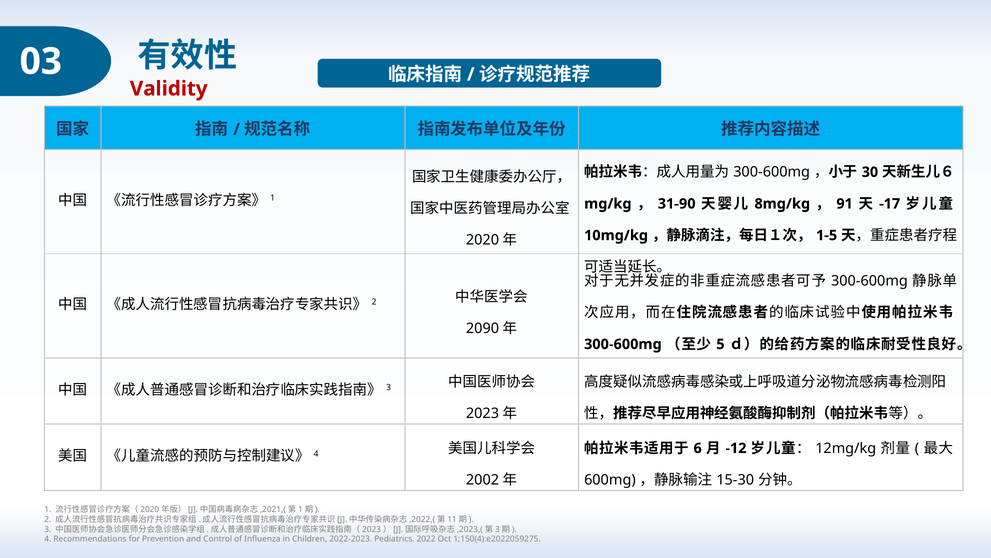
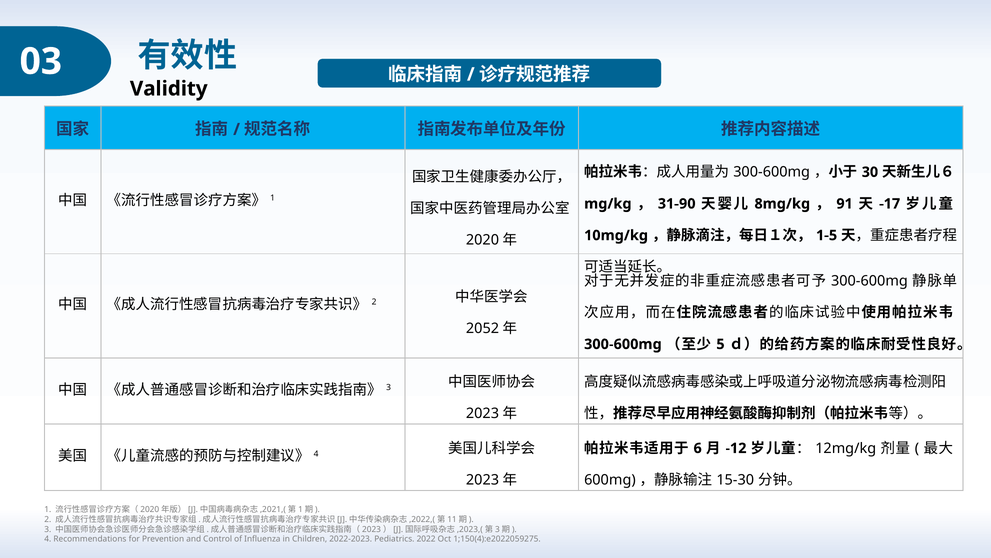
Validity colour: red -> black (169, 89)
2090: 2090 -> 2052 (483, 328)
2002: 2002 -> 2023 (483, 479)
